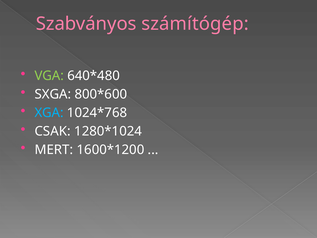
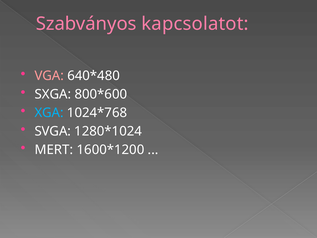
számítógép: számítógép -> kapcsolatot (195, 24)
VGA colour: light green -> pink (49, 76)
CSAK: CSAK -> SVGA (53, 131)
